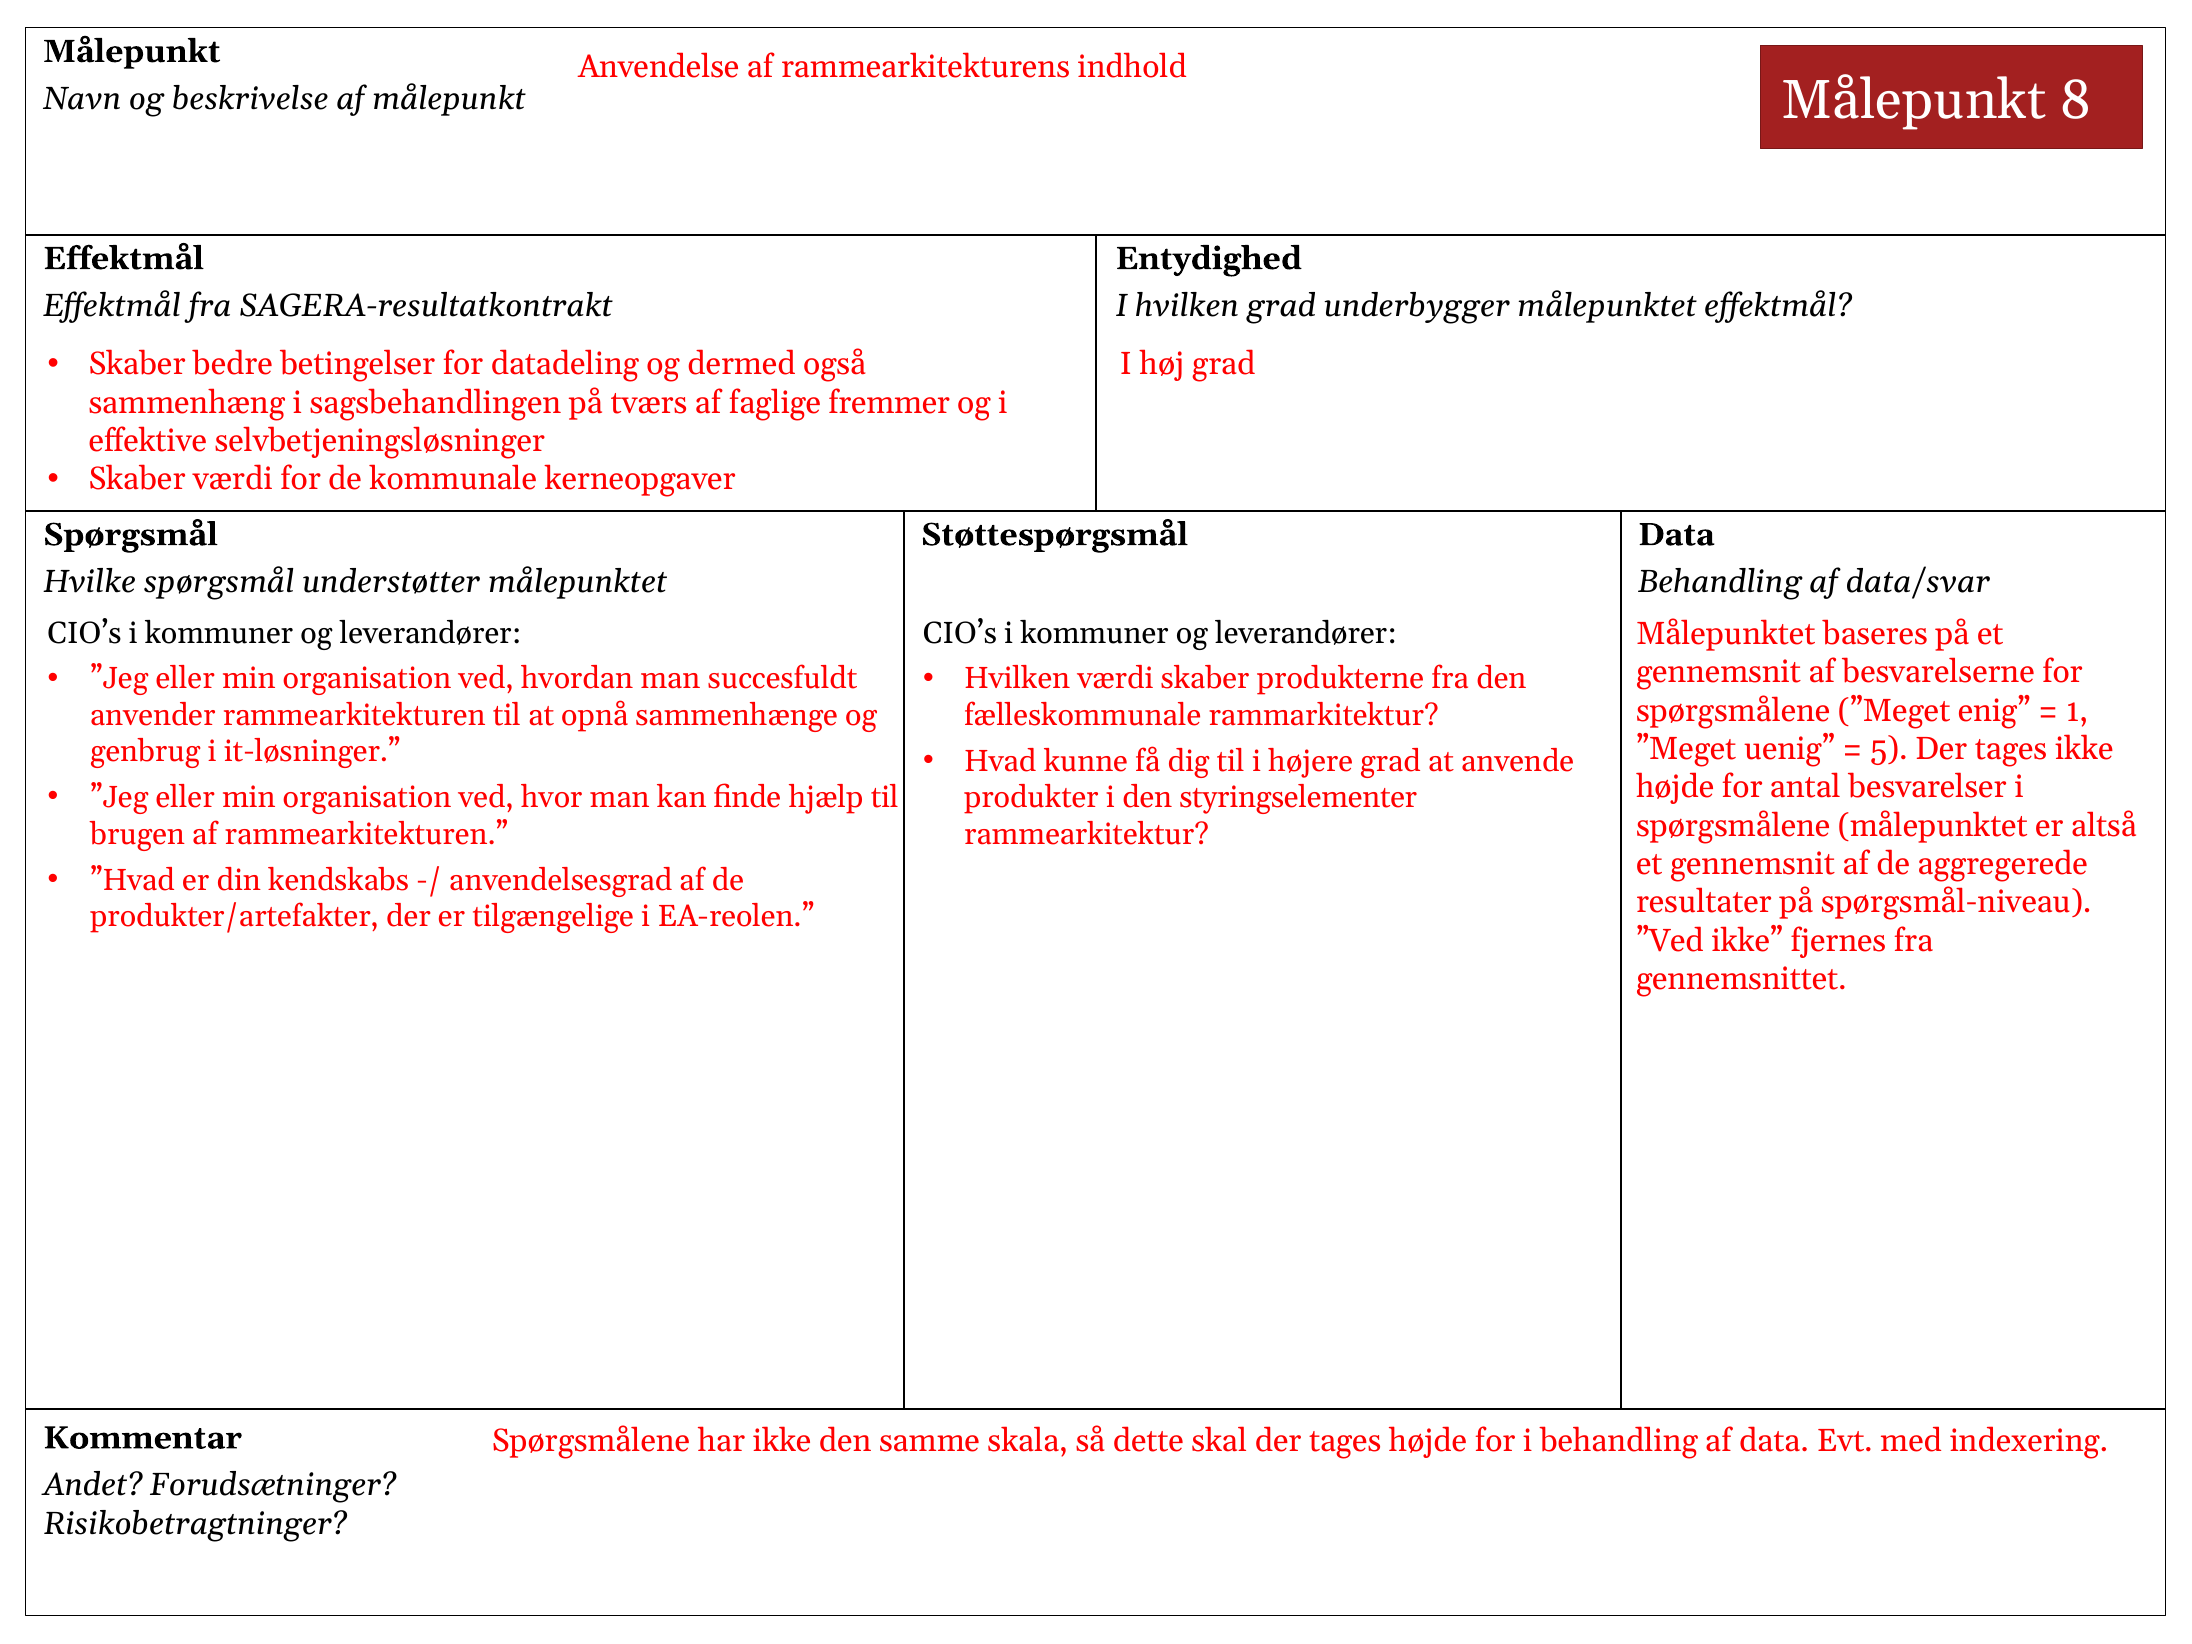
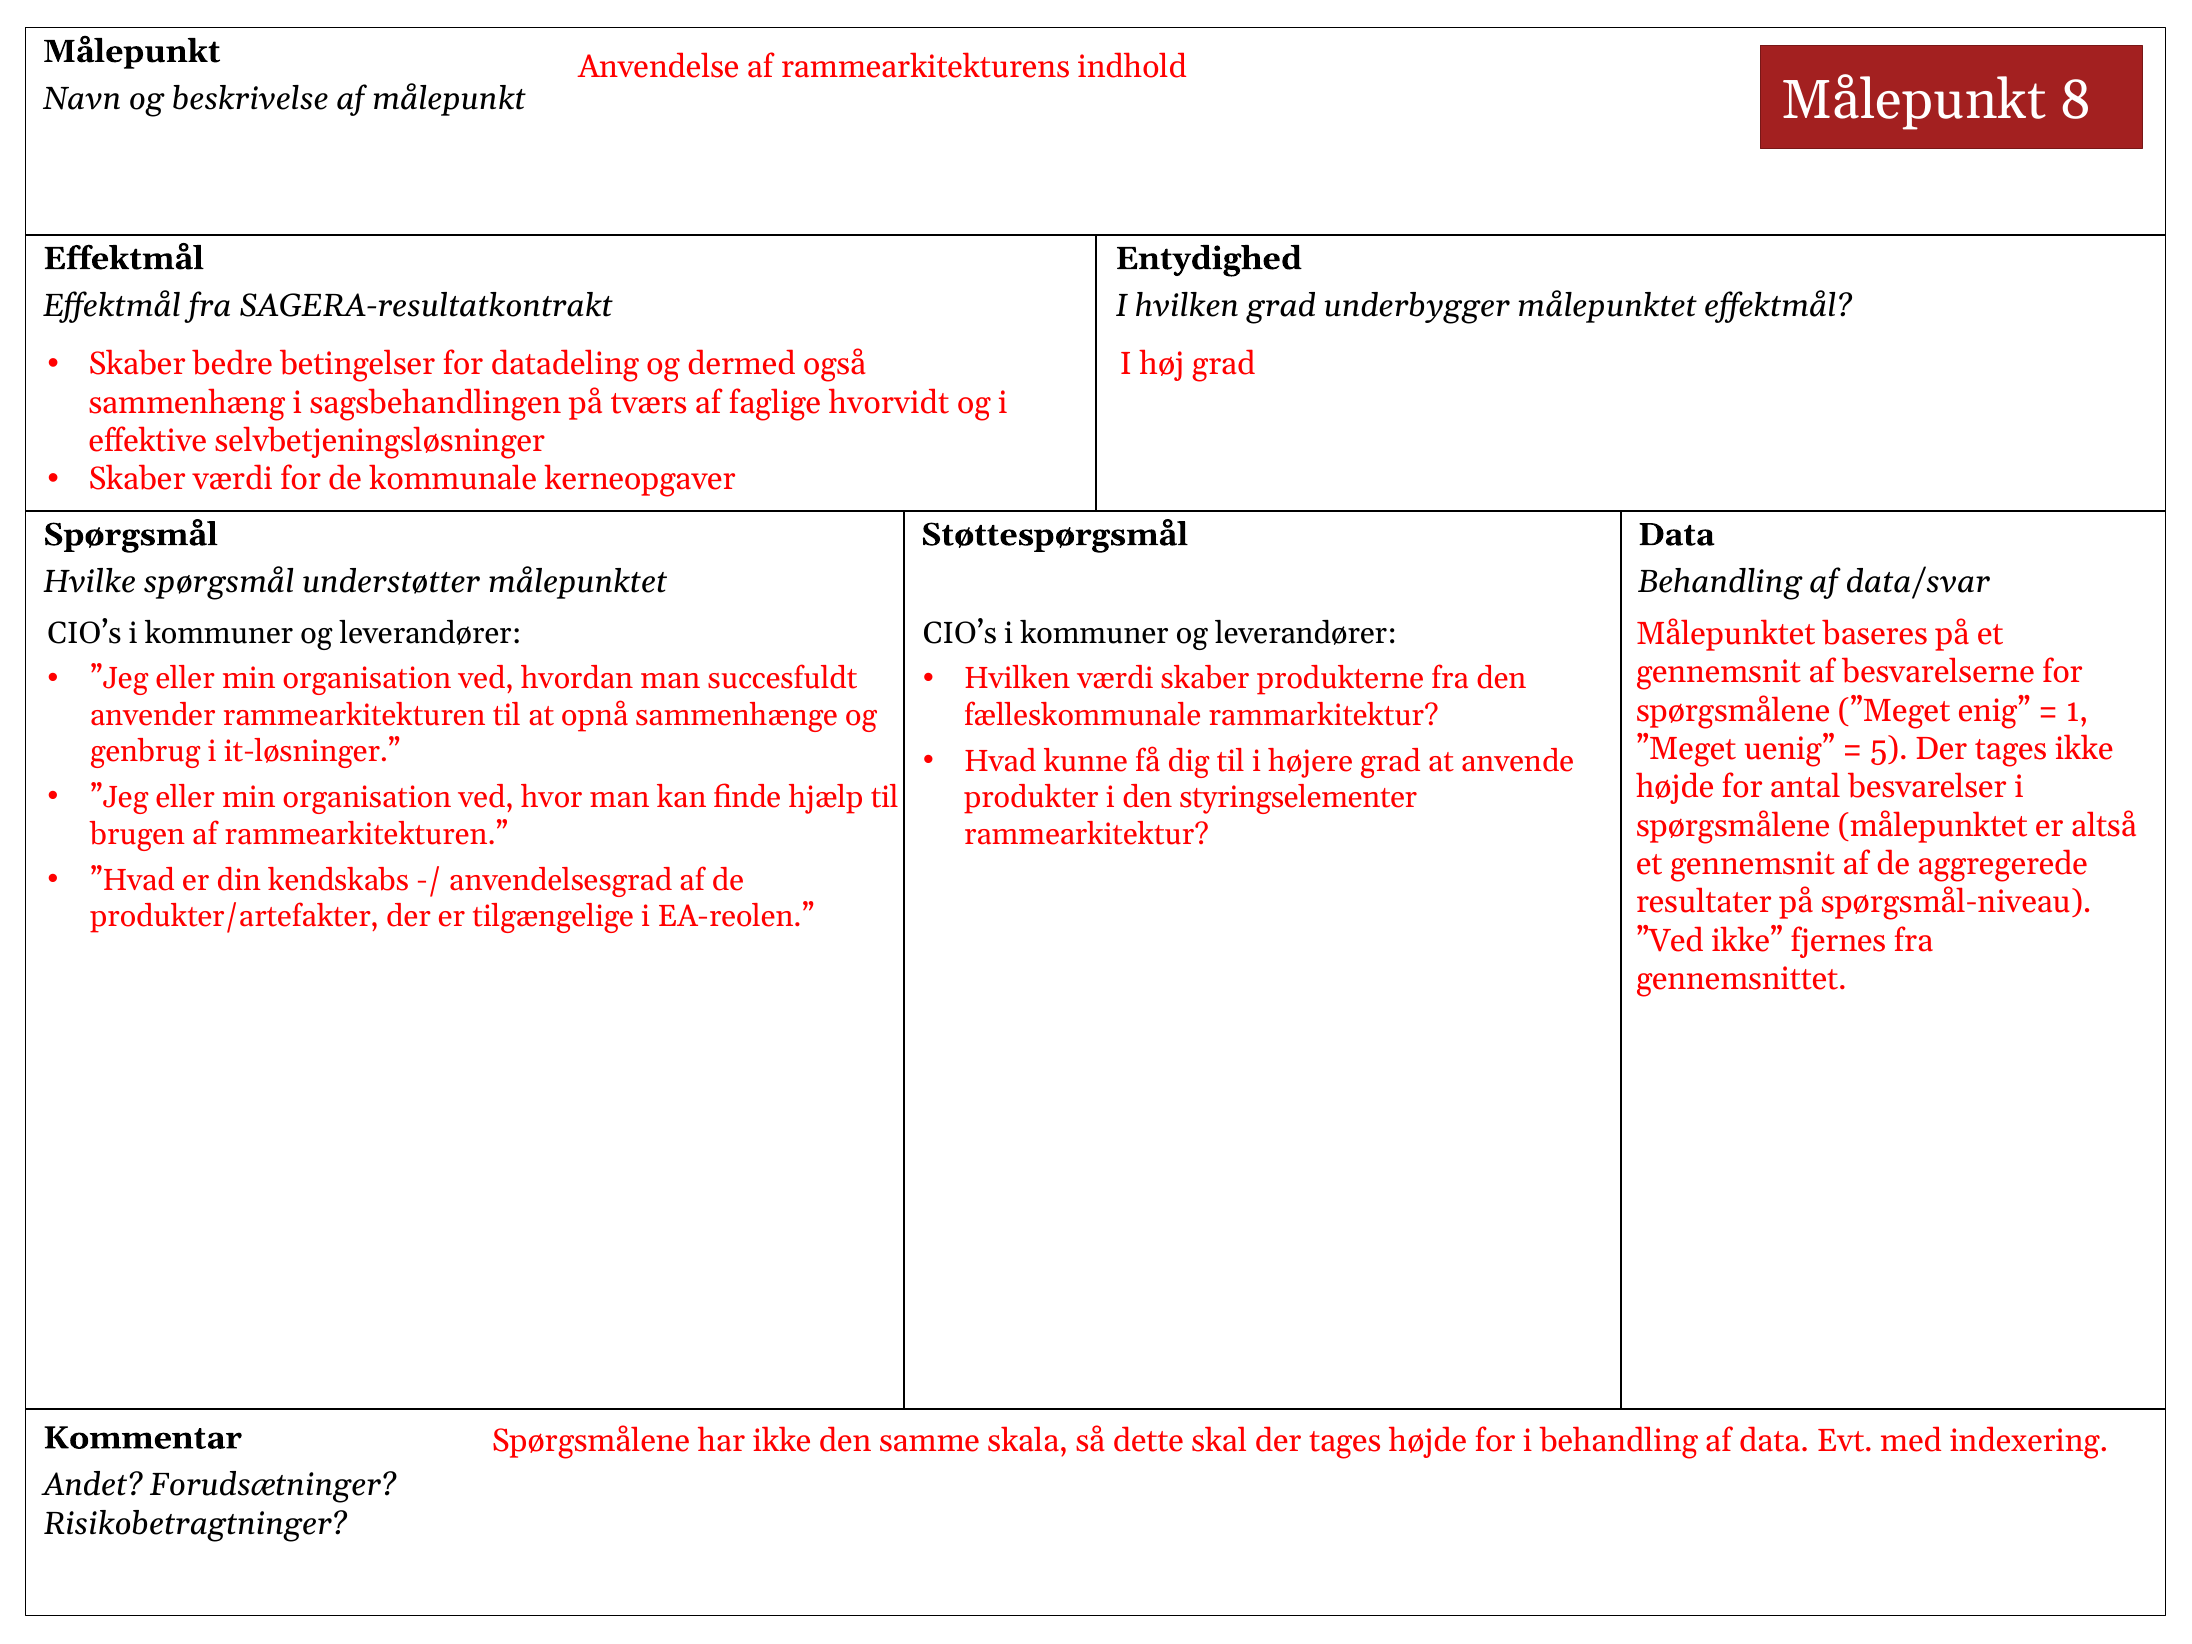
fremmer: fremmer -> hvorvidt (889, 403)
